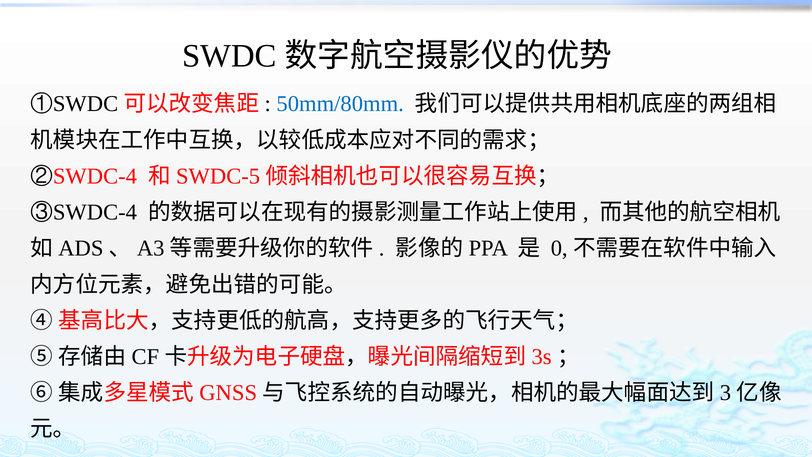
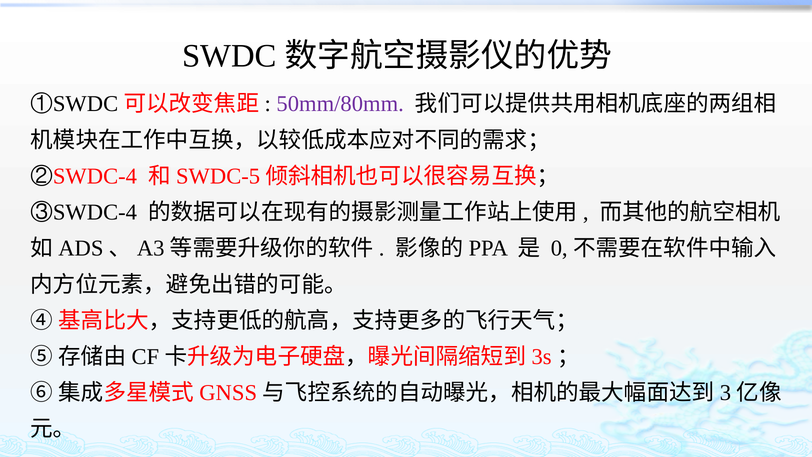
50mm/80mm colour: blue -> purple (340, 104)
